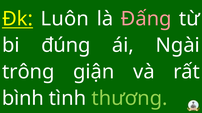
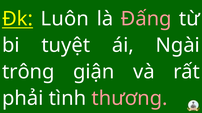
đúng: đúng -> tuyệt (66, 45)
bình: bình -> phải (23, 99)
thương colour: light green -> pink (129, 99)
